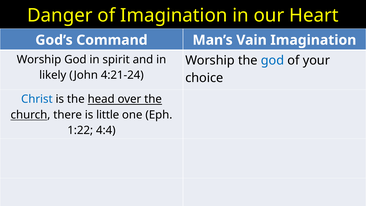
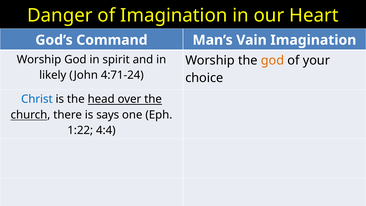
god colour: blue -> orange (273, 60)
4:21-24: 4:21-24 -> 4:71-24 (122, 75)
little: little -> says (108, 115)
